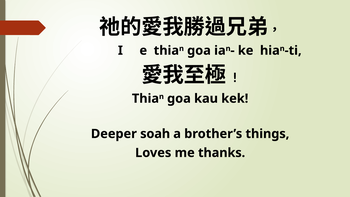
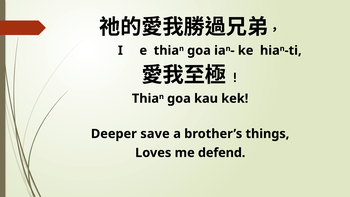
soah: soah -> save (155, 134)
thanks: thanks -> defend (222, 153)
